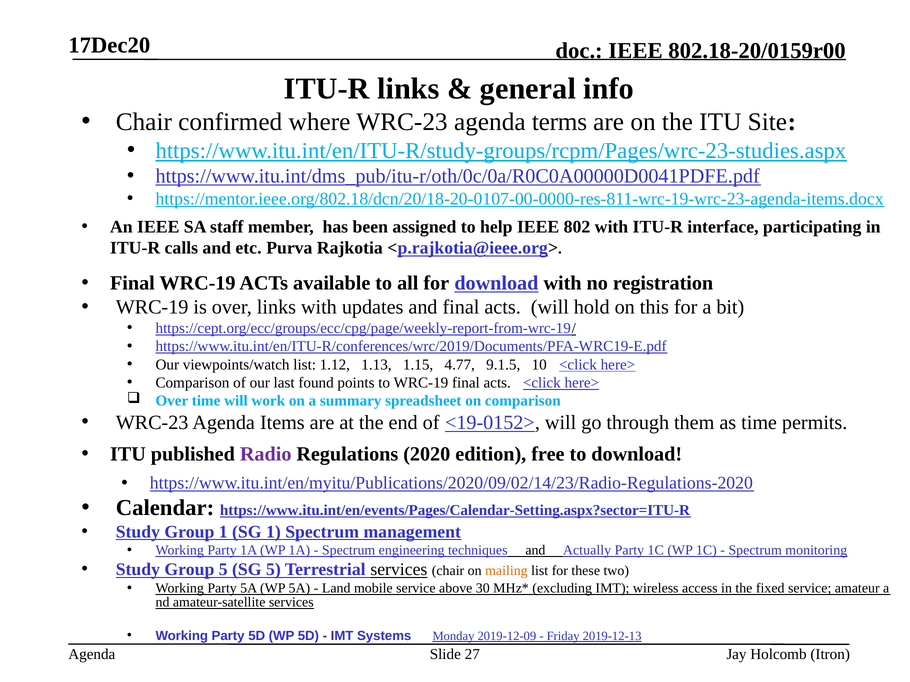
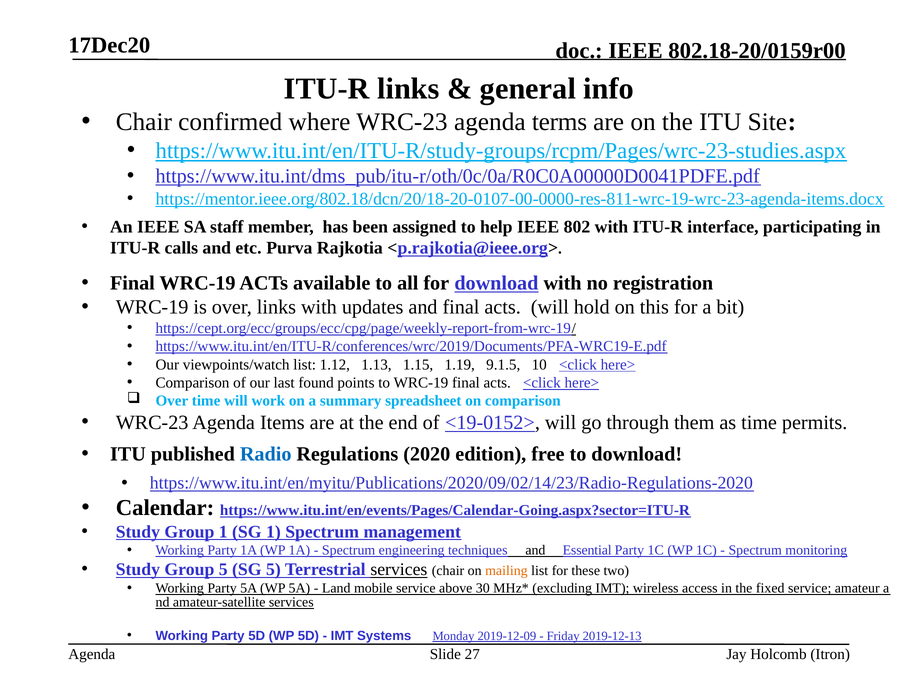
4.77: 4.77 -> 1.19 (460, 365)
Radio colour: purple -> blue (266, 455)
https://www.itu.int/en/events/Pages/Calendar-Setting.aspx?sector=ITU-R: https://www.itu.int/en/events/Pages/Calendar-Setting.aspx?sector=ITU-R -> https://www.itu.int/en/events/Pages/Calendar-Going.aspx?sector=ITU-R (455, 511)
Actually: Actually -> Essential (587, 551)
